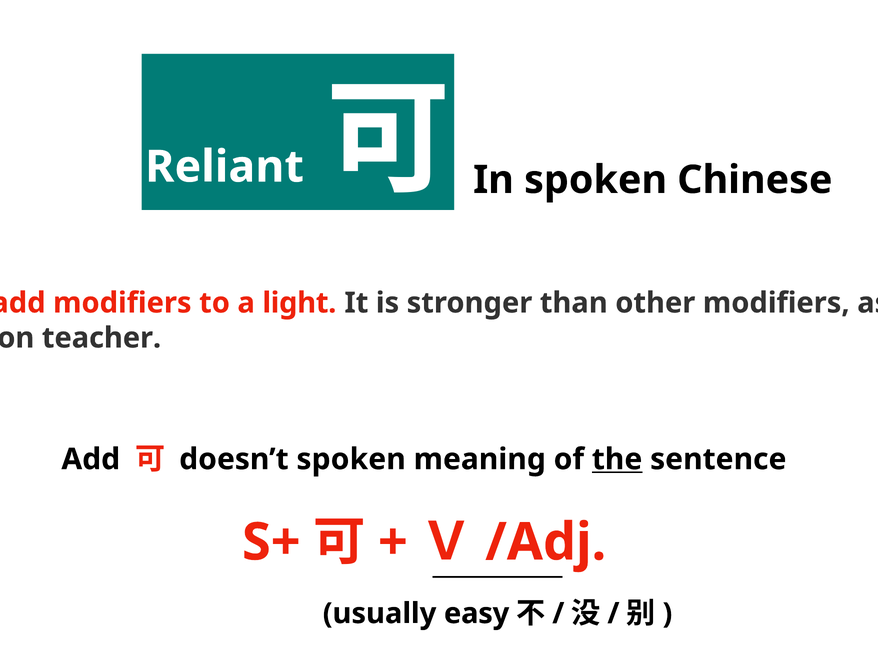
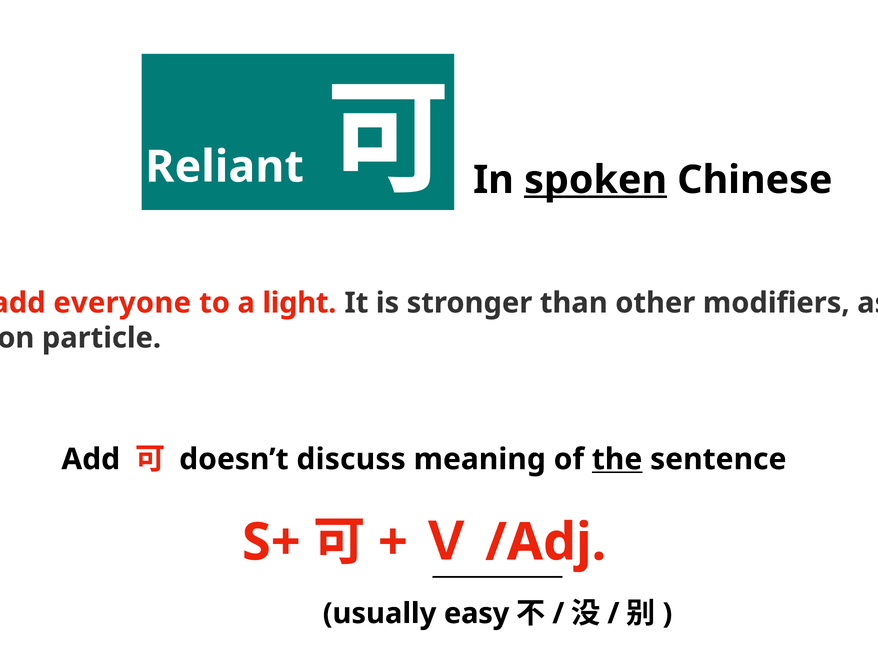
spoken underline: none -> present (596, 180)
modifiers: modifiers -> everyone (122, 303)
teacher: teacher -> particle (101, 338)
doesn’t spoken: spoken -> discuss (351, 459)
